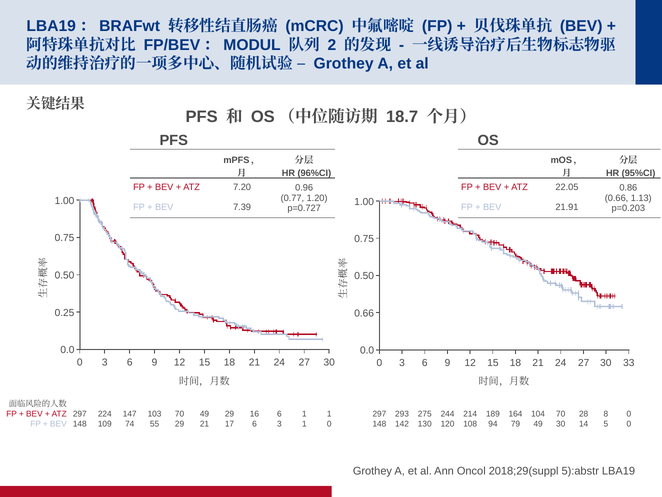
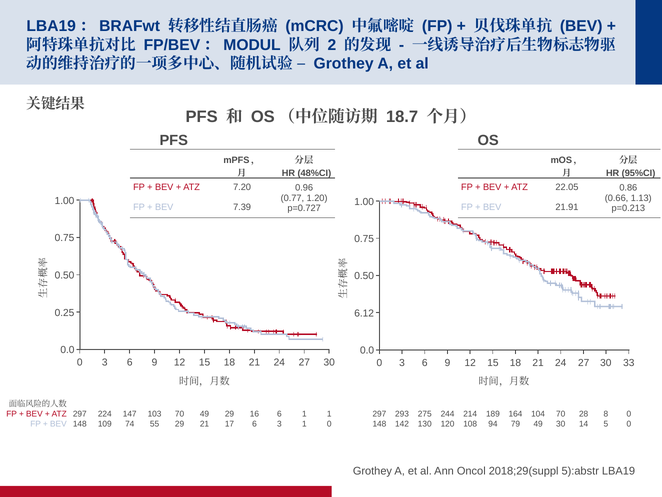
96%CI: 96%CI -> 48%CI (314, 173)
p=0.203: p=0.203 -> p=0.213 (628, 208)
0.66: 0.66 -> 6.12 (364, 313)
